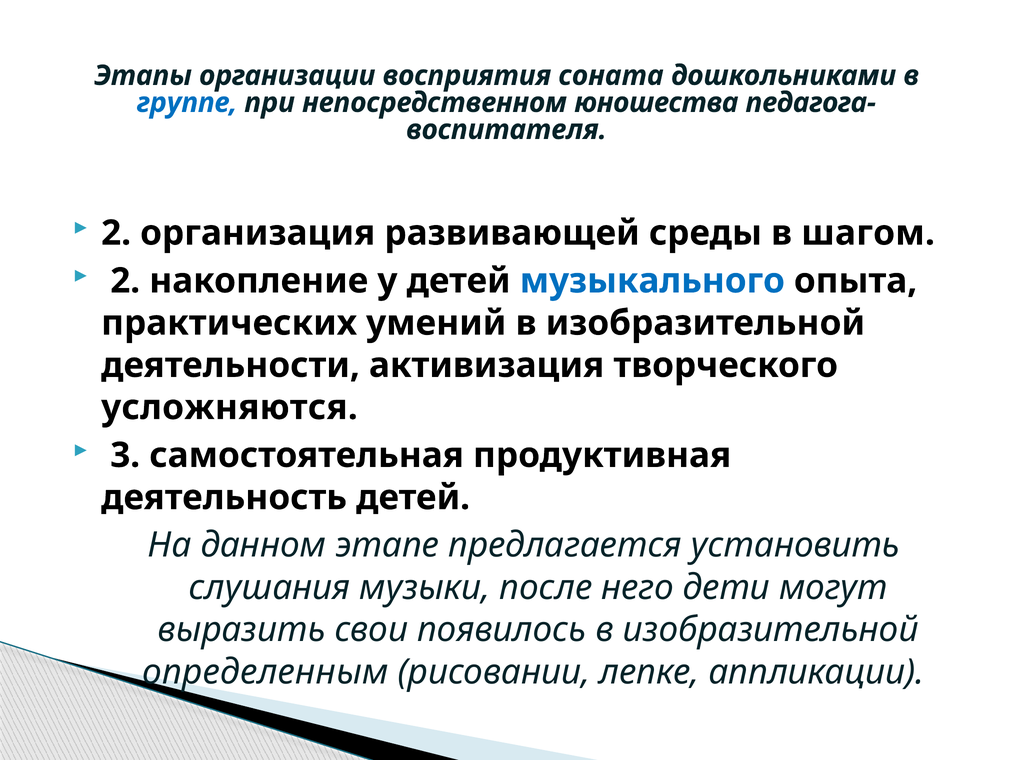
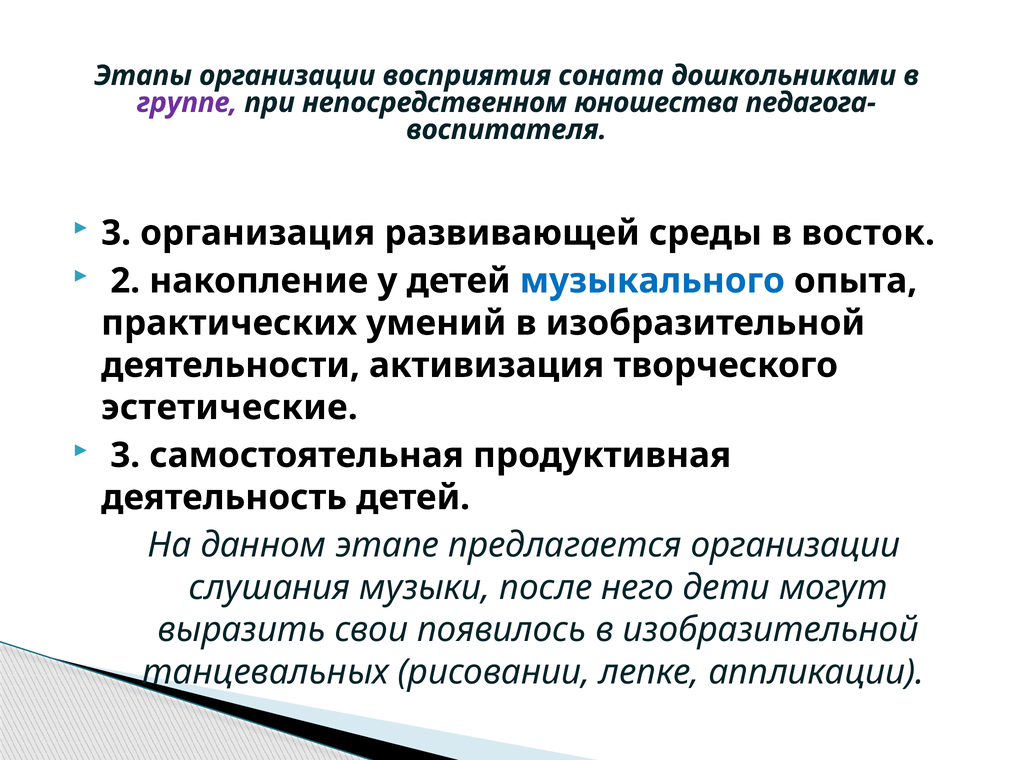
группе colour: blue -> purple (187, 103)
2: 2 -> 3 (116, 233)
шагом: шагом -> восток (868, 233)
усложняются: усложняются -> эстетические (229, 407)
предлагается установить: установить -> организации (795, 545)
определенным: определенным -> танцевальных (266, 672)
